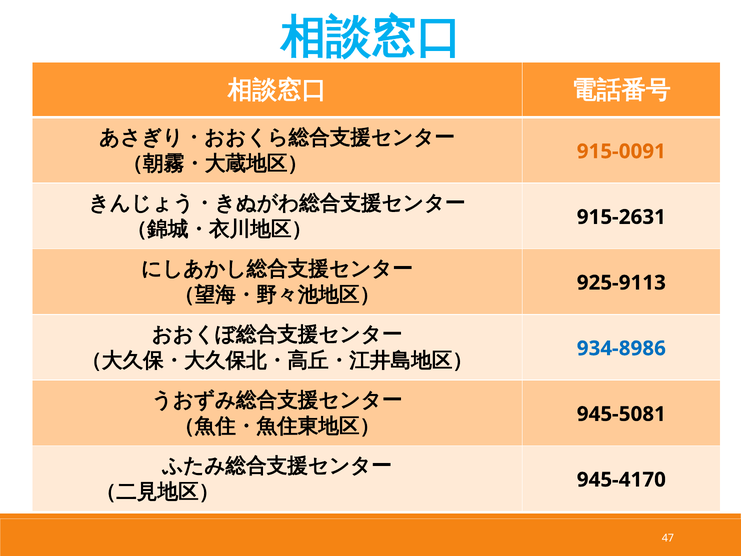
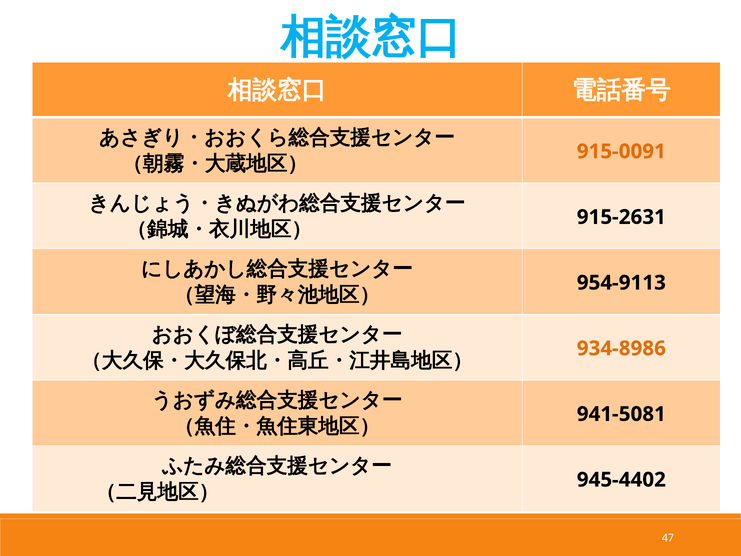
925-9113: 925-9113 -> 954-9113 (621, 283)
934-8986 colour: blue -> orange (621, 348)
945-5081: 945-5081 -> 941-5081 (621, 414)
945-4170: 945-4170 -> 945-4402 (621, 480)
